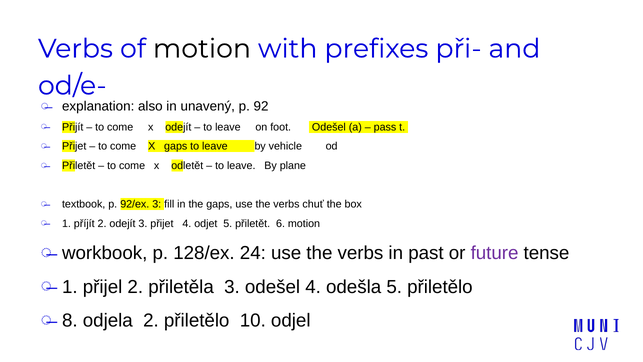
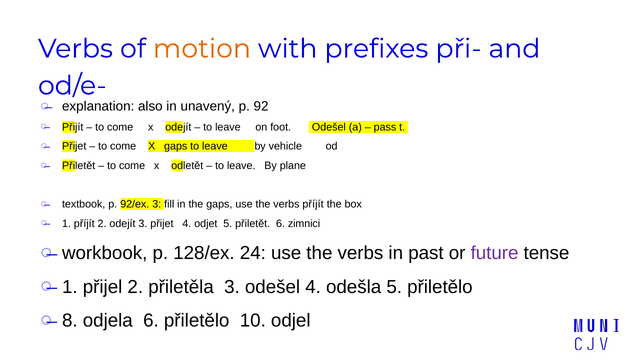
motion colour: black -> orange (202, 49)
verbs chuť: chuť -> příjít (313, 204)
6 motion: motion -> zimnici (304, 223)
odjela 2: 2 -> 6 (151, 320)
